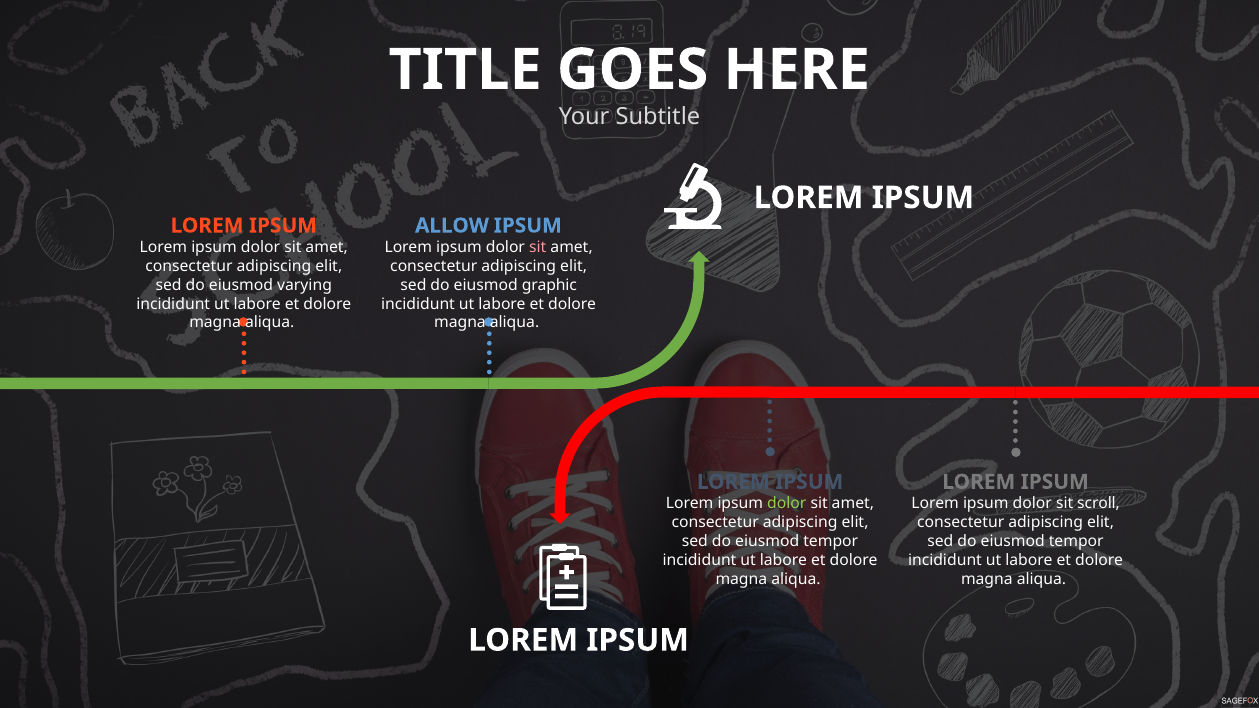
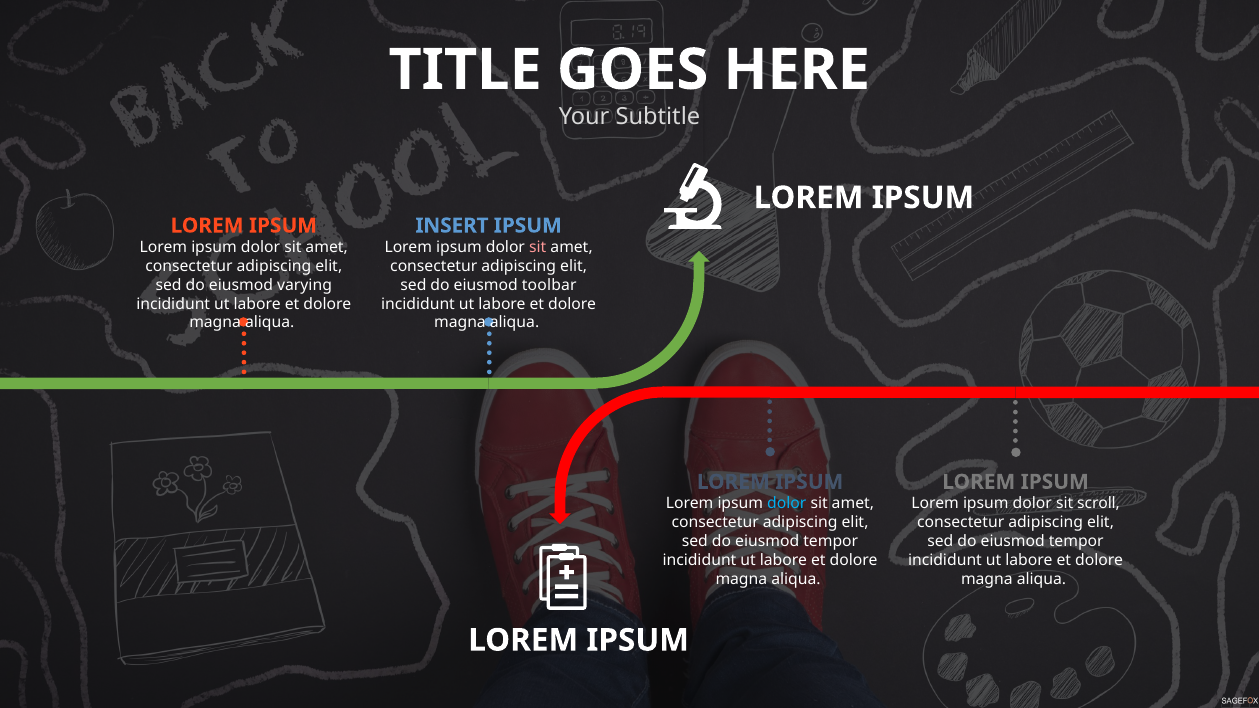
ALLOW: ALLOW -> INSERT (452, 226)
graphic: graphic -> toolbar (549, 285)
dolor colour: light green -> light blue (787, 504)
